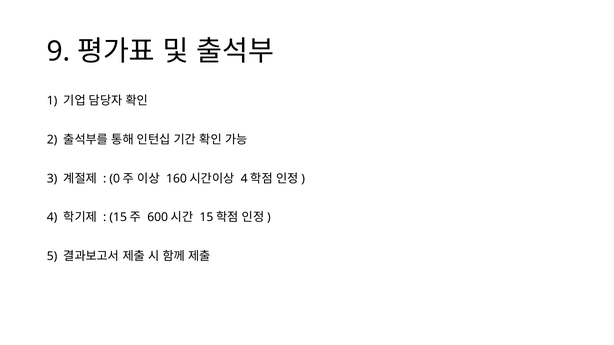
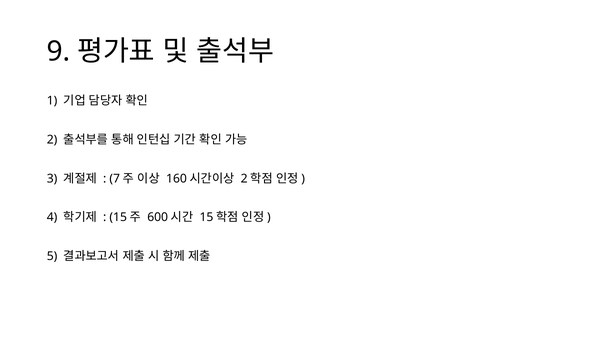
0: 0 -> 7 (115, 179)
4: 4 -> 2 (244, 179)
